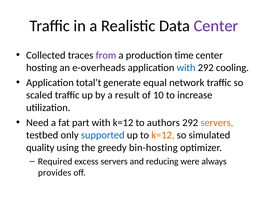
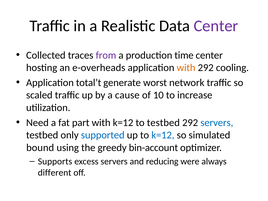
with colour: blue -> orange (186, 68)
equal: equal -> worst (155, 83)
result: result -> cause (127, 95)
to authors: authors -> testbed (163, 123)
servers colour: orange -> blue (217, 123)
k=12 colour: orange -> blue (163, 135)
quality: quality -> bound (40, 148)
bin-hosting: bin-hosting -> bin-account (153, 148)
Required: Required -> Supports (55, 161)
provides: provides -> different (55, 173)
